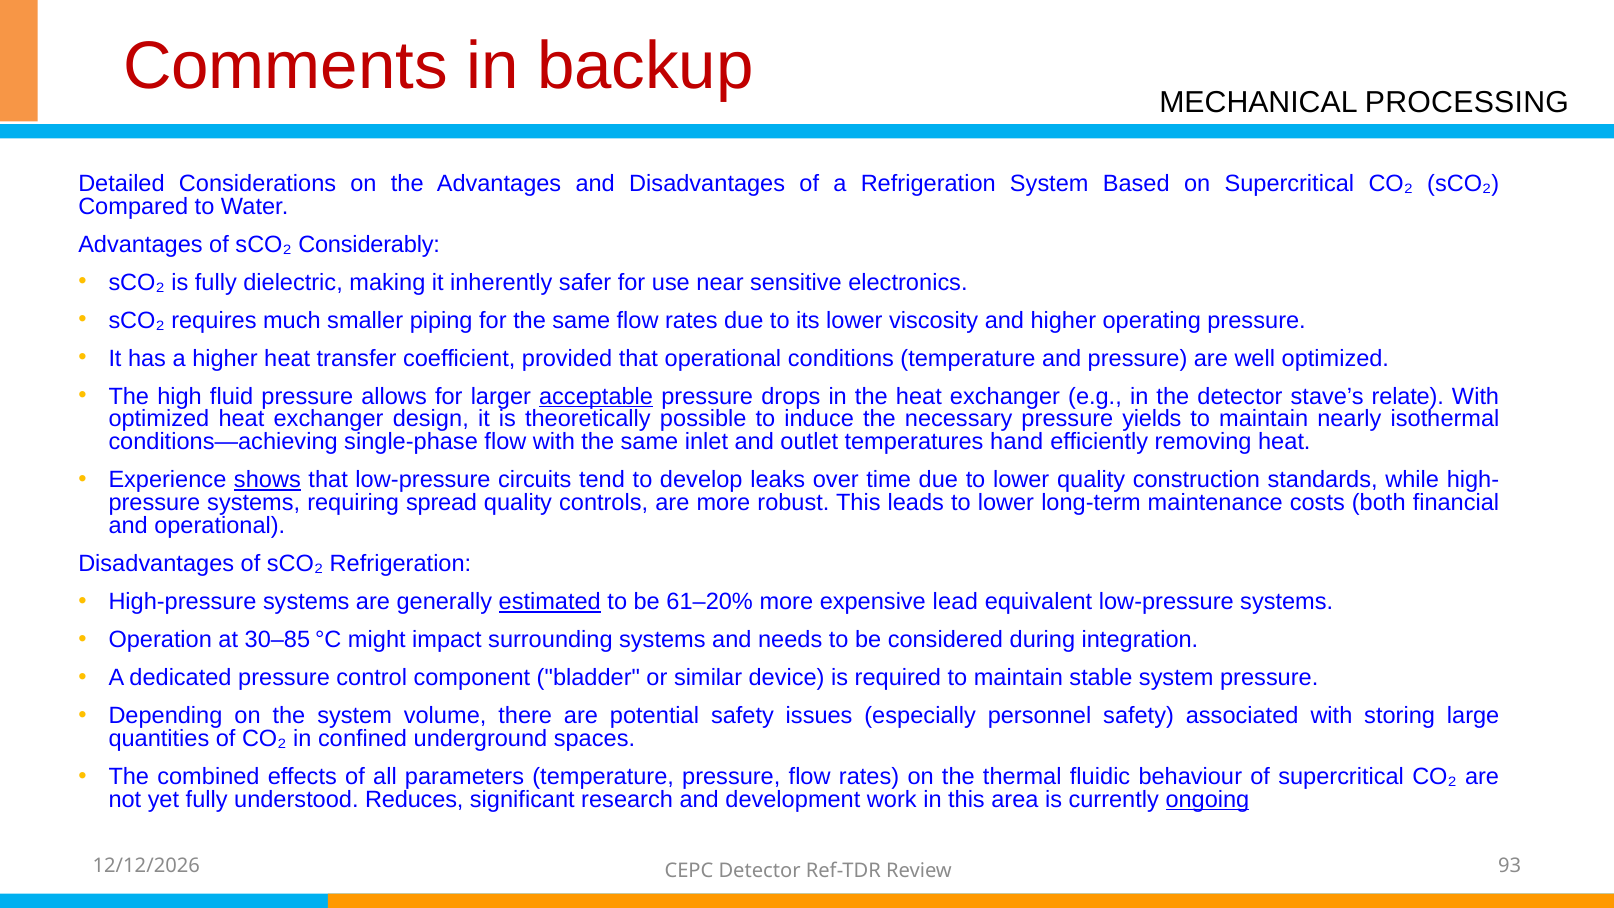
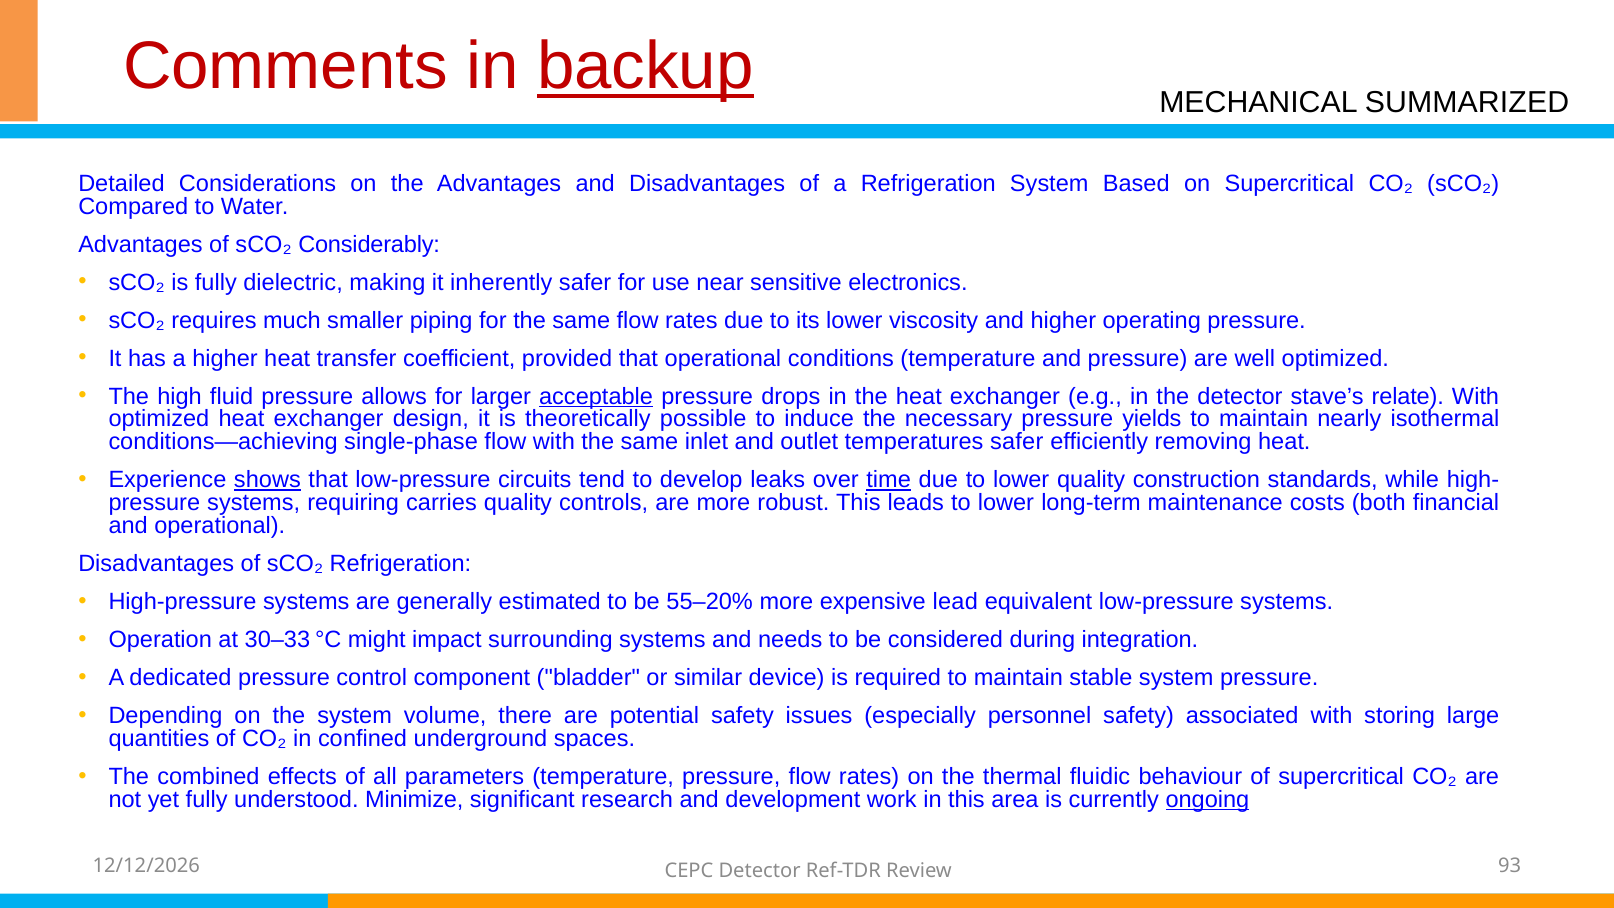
backup underline: none -> present (645, 67)
PROCESSING: PROCESSING -> SUMMARIZED (1467, 103)
temperatures hand: hand -> safer (1017, 442)
time underline: none -> present (889, 480)
spread: spread -> carries (441, 503)
estimated underline: present -> none (550, 602)
61–20%: 61–20% -> 55–20% (710, 602)
30–85: 30–85 -> 30–33 (277, 640)
Reduces: Reduces -> Minimize (414, 799)
